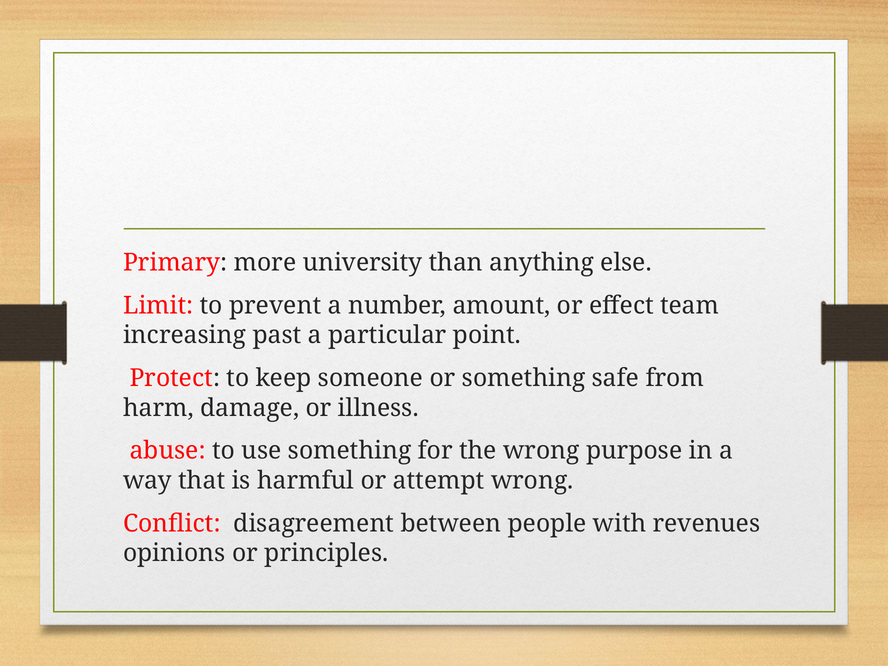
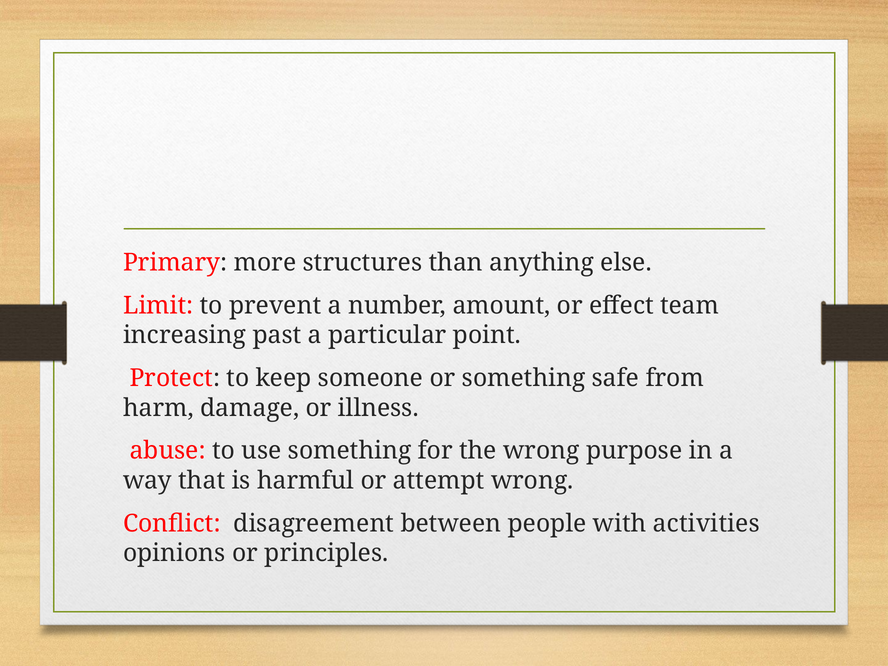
university: university -> structures (362, 263)
revenues: revenues -> activities (706, 523)
